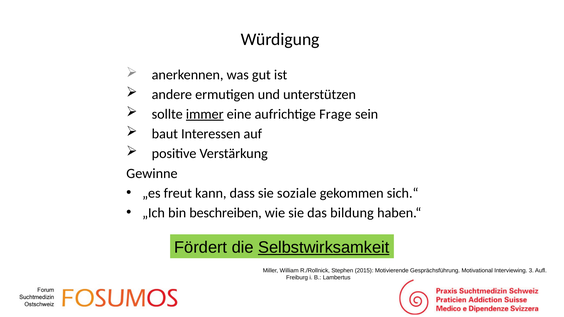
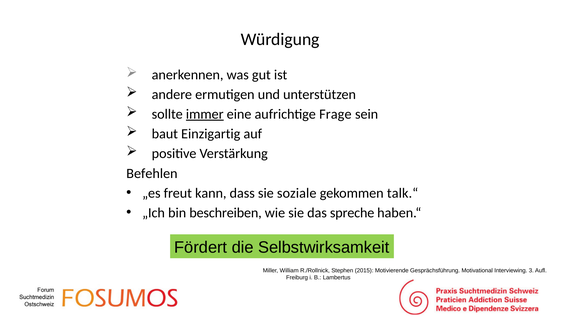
Interessen: Interessen -> Einzigartig (211, 134)
Gewinne: Gewinne -> Befehlen (152, 173)
sich.“: sich.“ -> talk.“ (403, 193)
bildung: bildung -> spreche (352, 213)
Selbstwirksamkeit underline: present -> none (324, 248)
